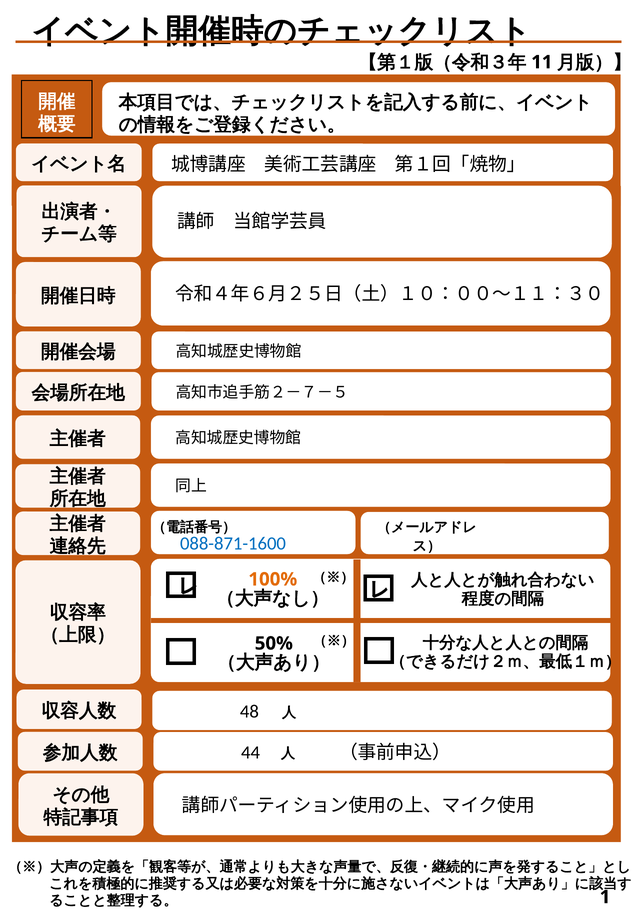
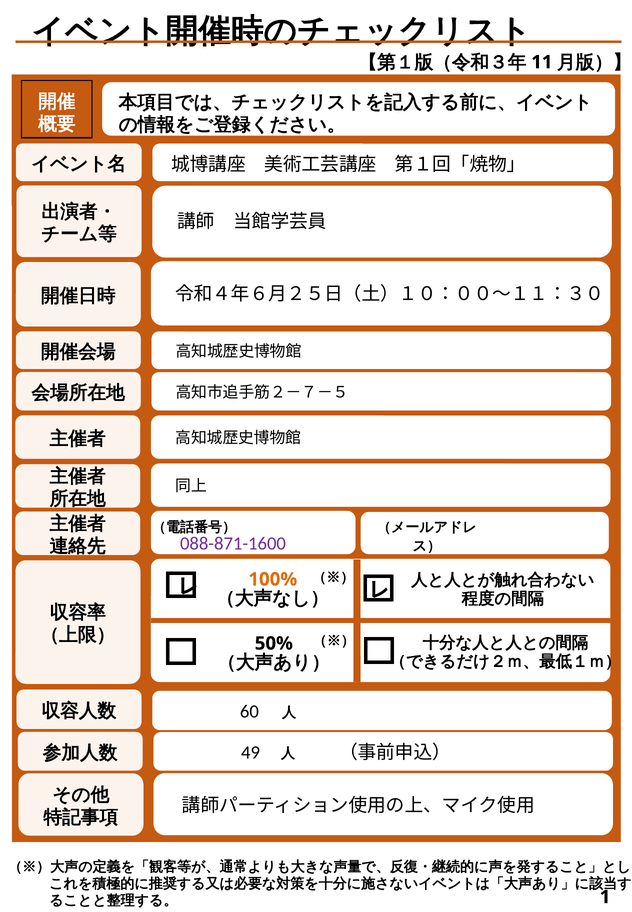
088-871-1600 colour: blue -> purple (233, 544)
48: 48 -> 60 (249, 712)
44: 44 -> 49 (251, 753)
